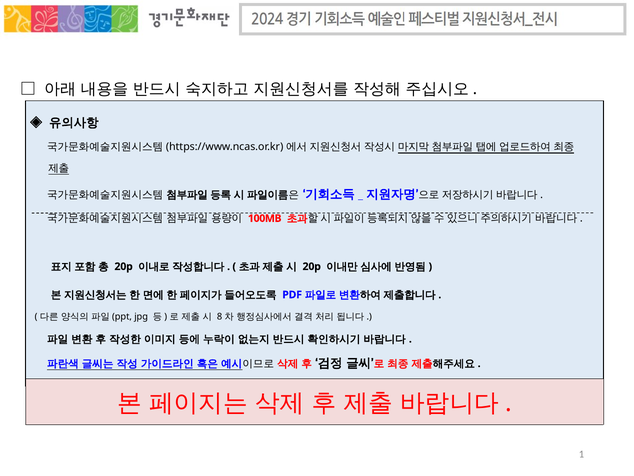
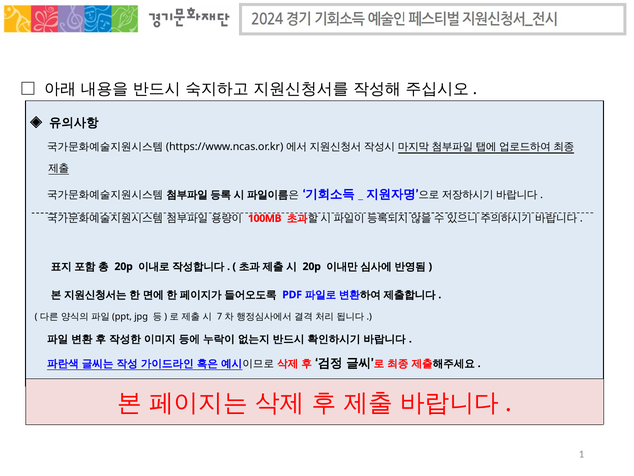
8: 8 -> 7 (220, 316)
